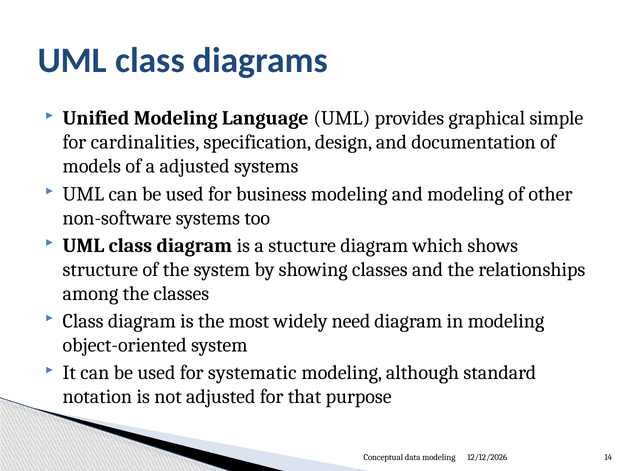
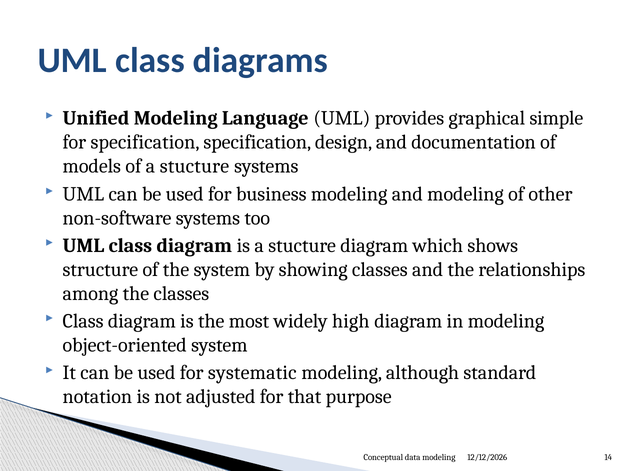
for cardinalities: cardinalities -> specification (145, 142)
of a adjusted: adjusted -> stucture (195, 166)
need: need -> high (351, 321)
